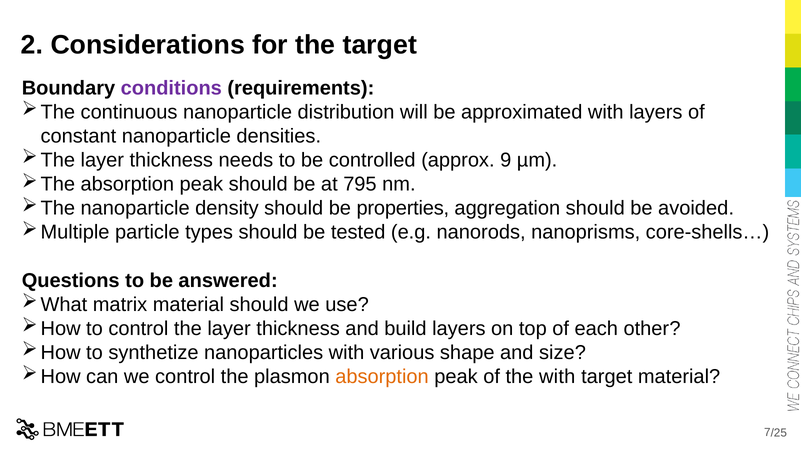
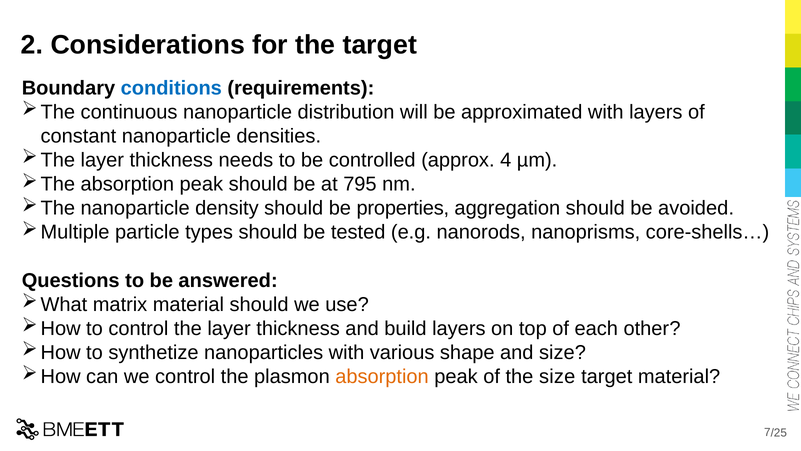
conditions colour: purple -> blue (171, 88)
9: 9 -> 4 (506, 160)
the with: with -> size (557, 376)
